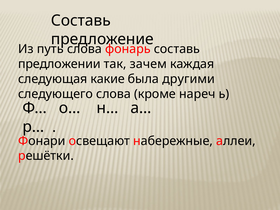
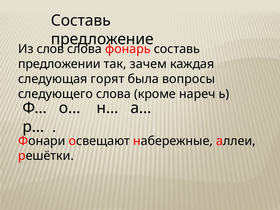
путь: путь -> слов (50, 49)
какие: какие -> горят (107, 79)
другими: другими -> вопросы (189, 79)
